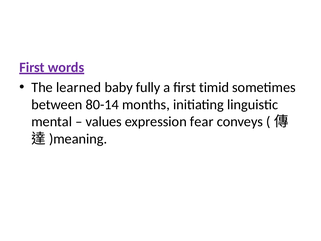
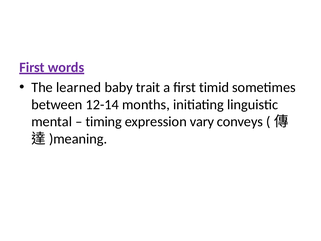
fully: fully -> trait (148, 87)
80-14: 80-14 -> 12-14 (102, 104)
values: values -> timing (104, 122)
fear: fear -> vary (202, 122)
